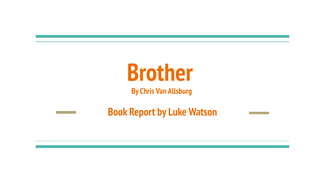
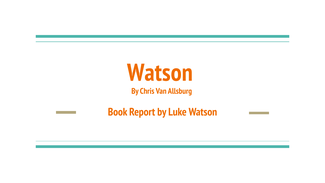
Brother: Brother -> Watson (160, 73)
